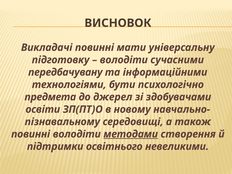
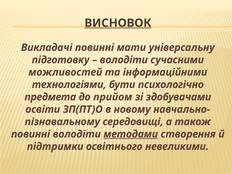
ВИСНОВОК underline: none -> present (118, 23)
передбачувану: передбачувану -> можливостей (65, 72)
джерел: джерел -> прийом (113, 97)
